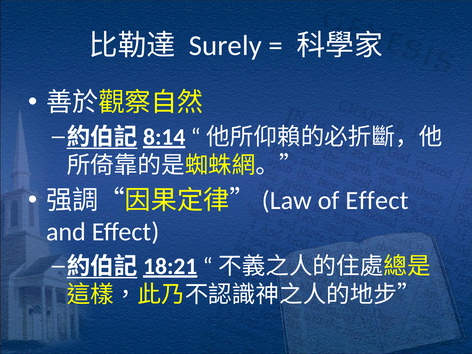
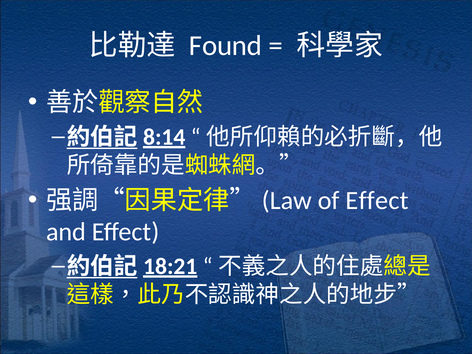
Surely: Surely -> Found (226, 46)
